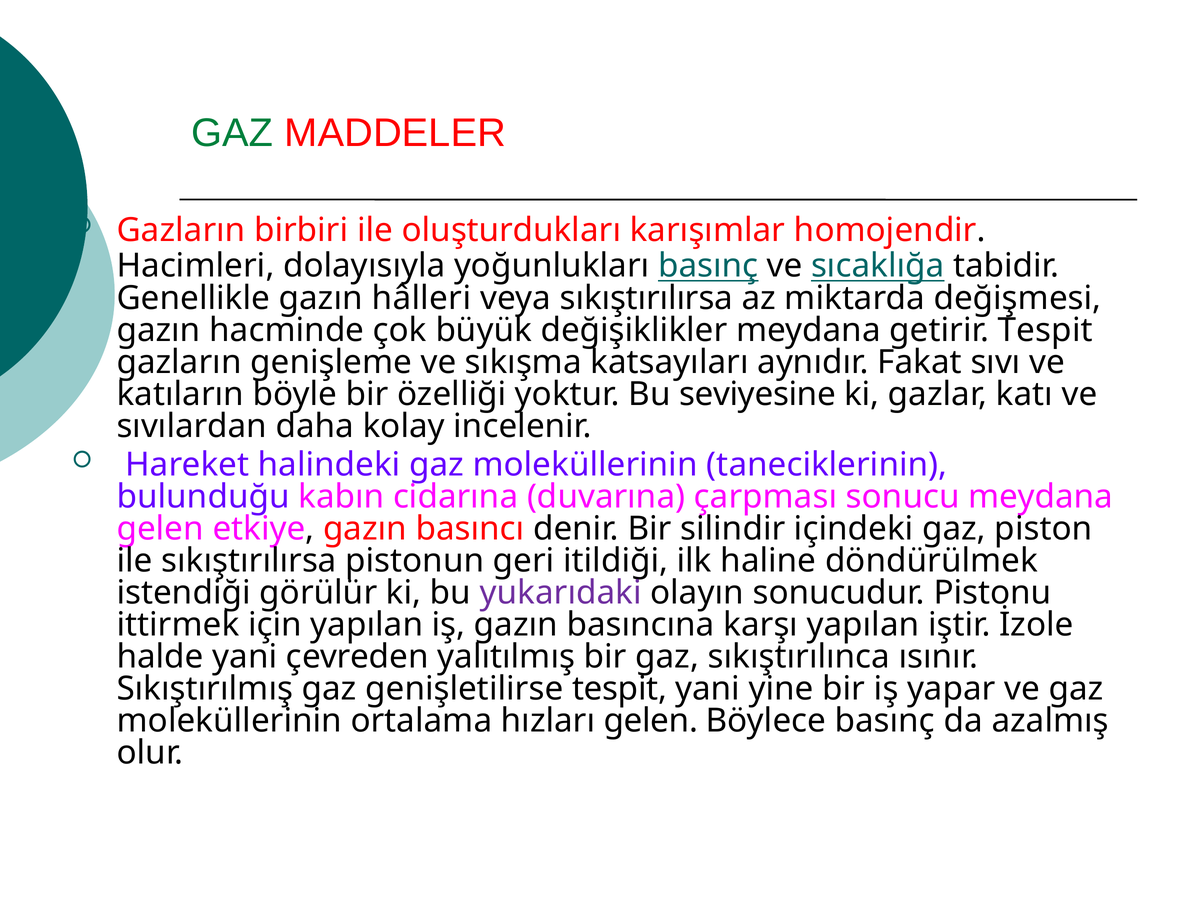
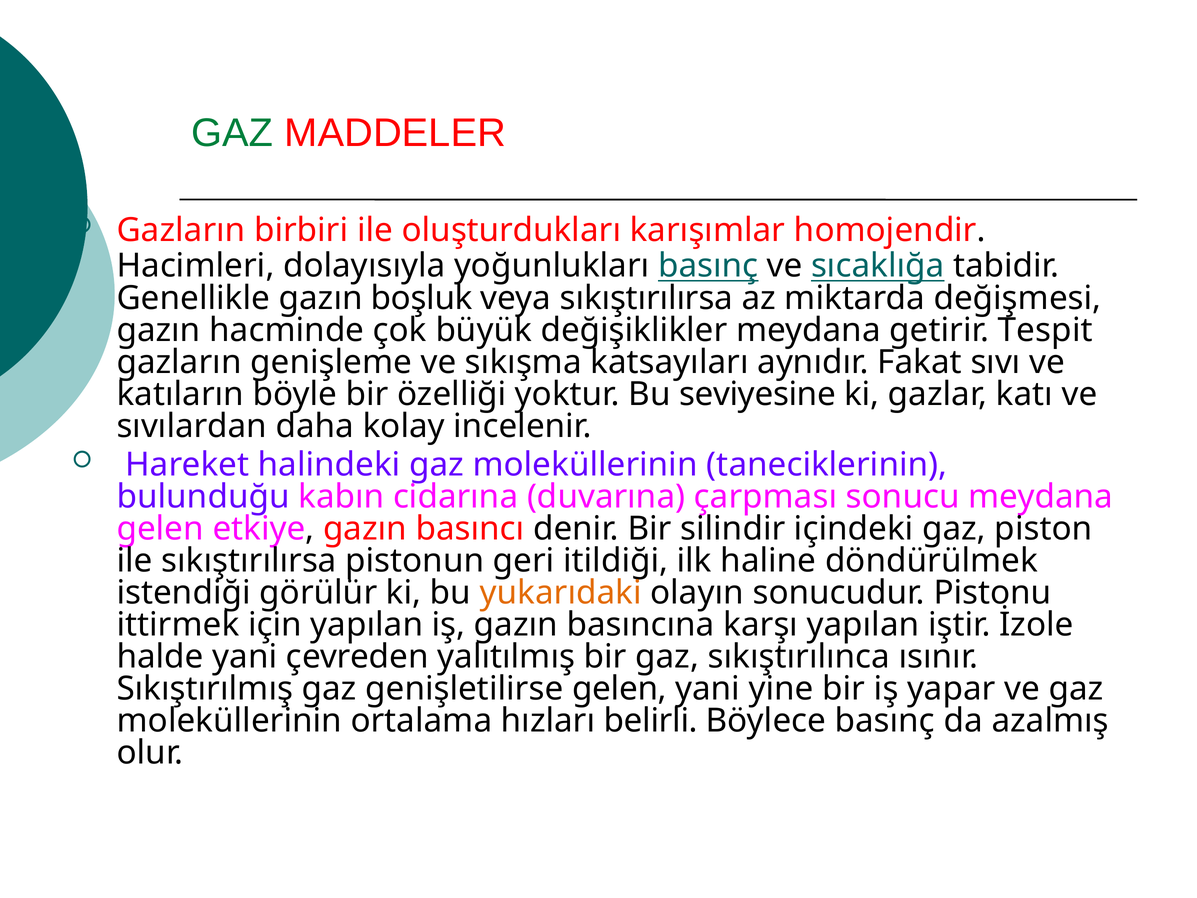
hâlleri: hâlleri -> boşluk (422, 298)
yukarıdaki colour: purple -> orange (561, 593)
genişletilirse tespit: tespit -> gelen (620, 688)
hızları gelen: gelen -> belirli (651, 720)
